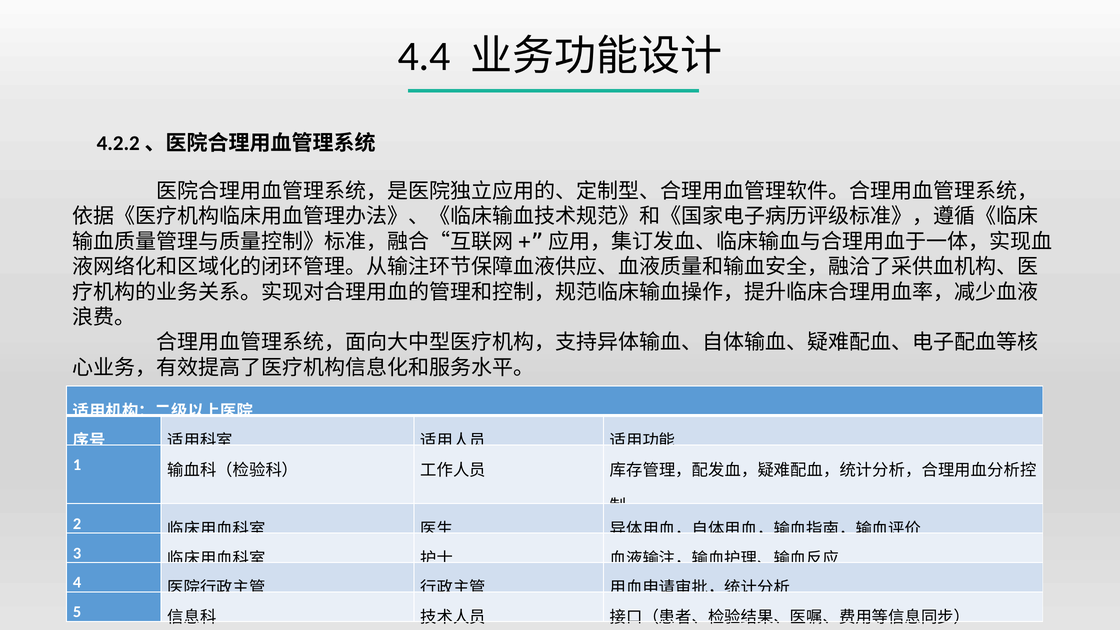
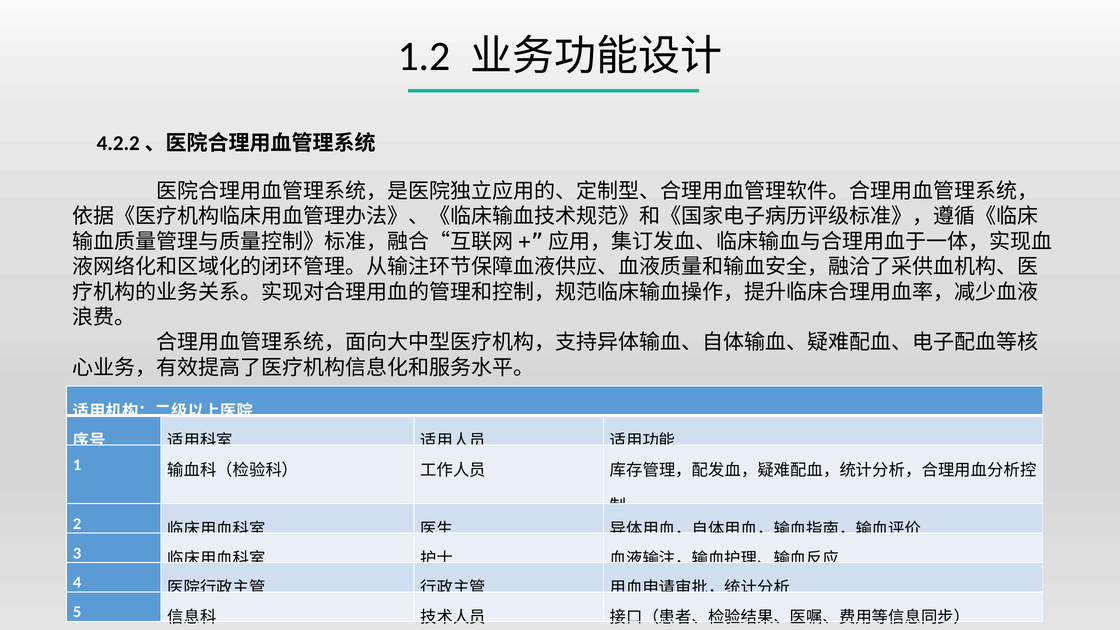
4.4: 4.4 -> 1.2 (424, 56)
